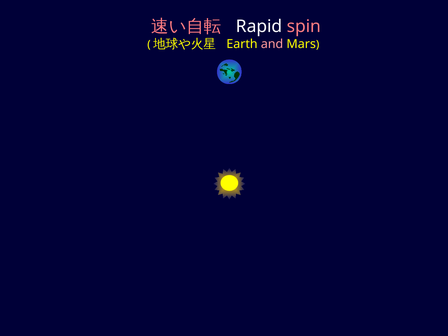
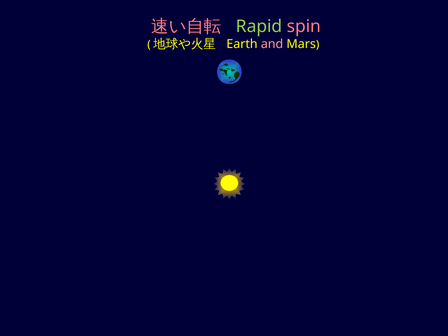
Rapid colour: white -> light green (259, 26)
